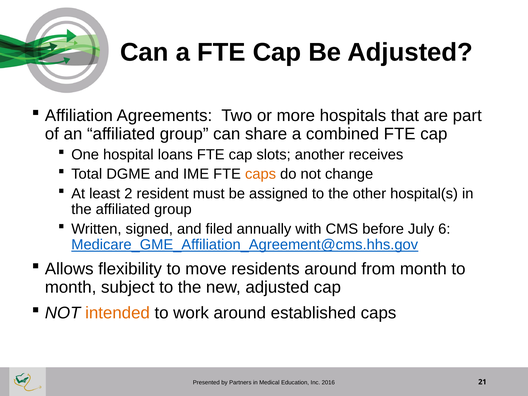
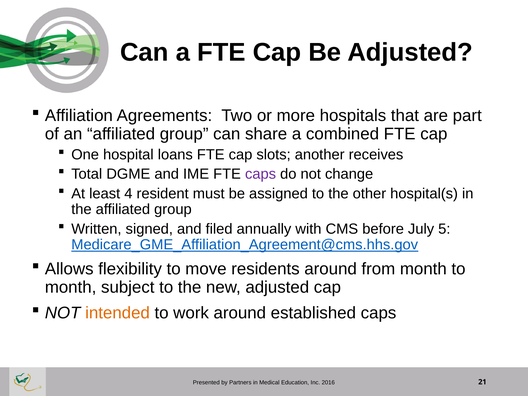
caps colour: orange -> purple (261, 174)
2: 2 -> 4 (128, 194)
6: 6 -> 5 (444, 229)
